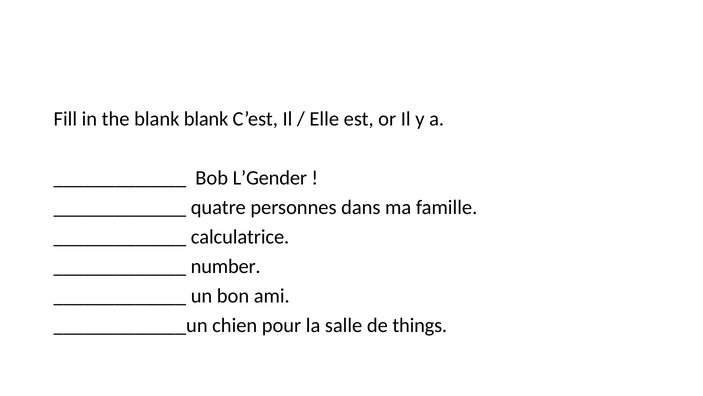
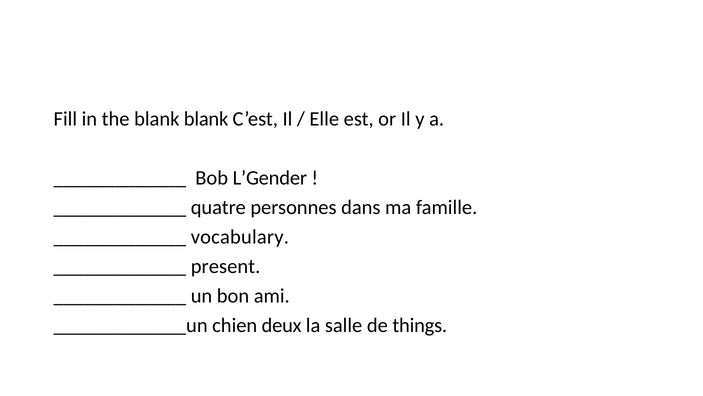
calculatrice: calculatrice -> vocabulary (240, 237)
number: number -> present (226, 266)
pour: pour -> deux (282, 325)
